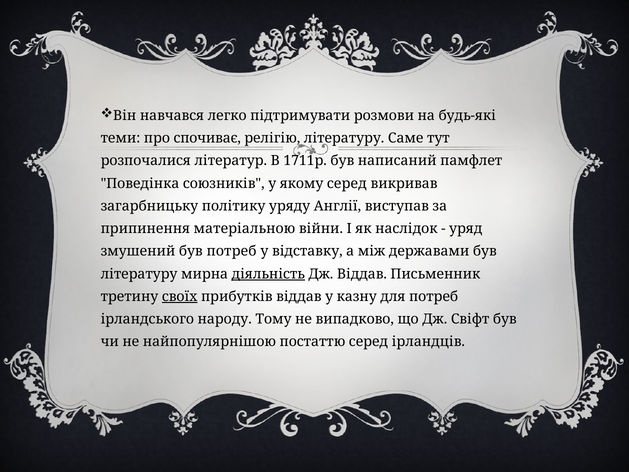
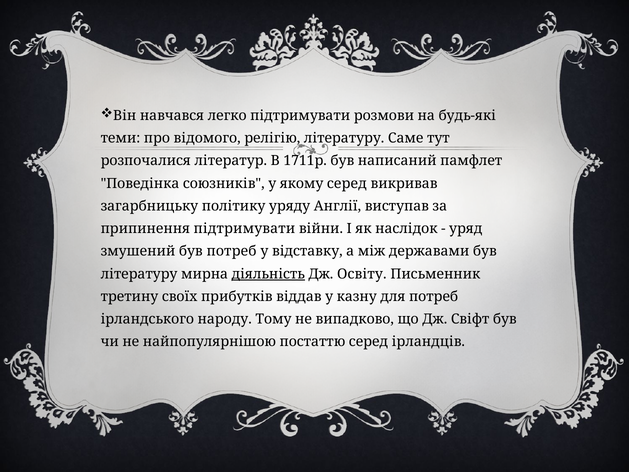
спочиває: спочиває -> відомого (207, 138)
припинення матеріальною: матеріальною -> підтримувати (244, 229)
Дж Віддав: Віддав -> Освіту (362, 274)
своїх underline: present -> none (180, 296)
